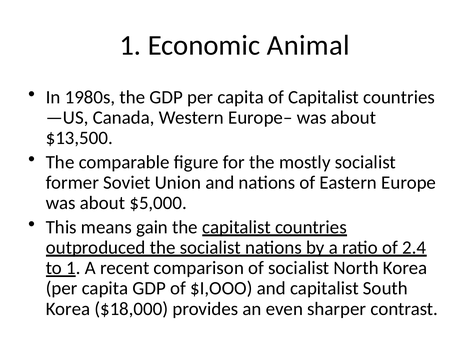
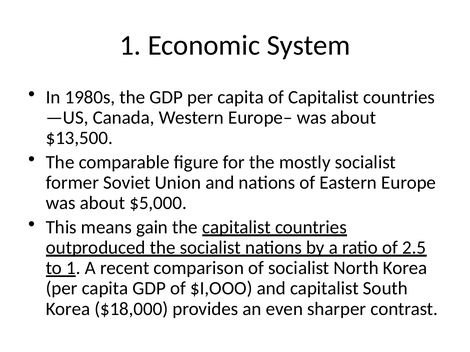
Animal: Animal -> System (309, 45)
2.4: 2.4 -> 2.5 (414, 248)
